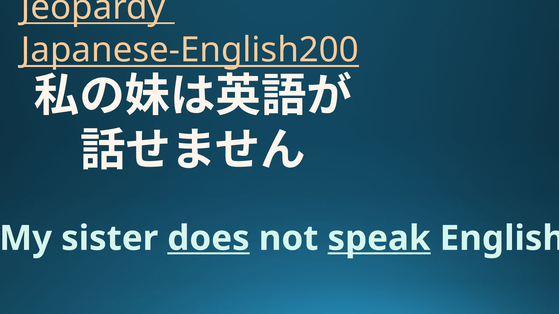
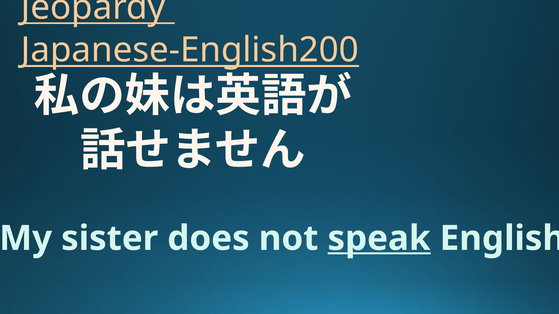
does underline: present -> none (208, 239)
